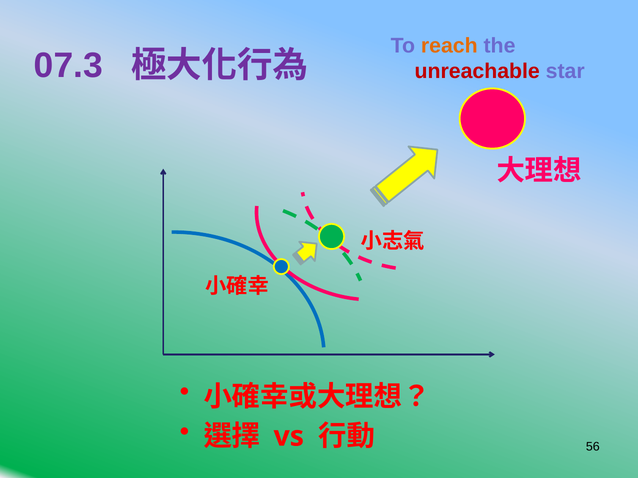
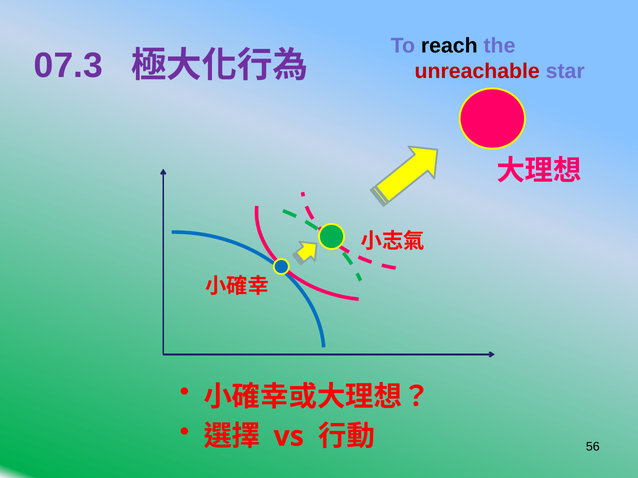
reach colour: orange -> black (449, 46)
